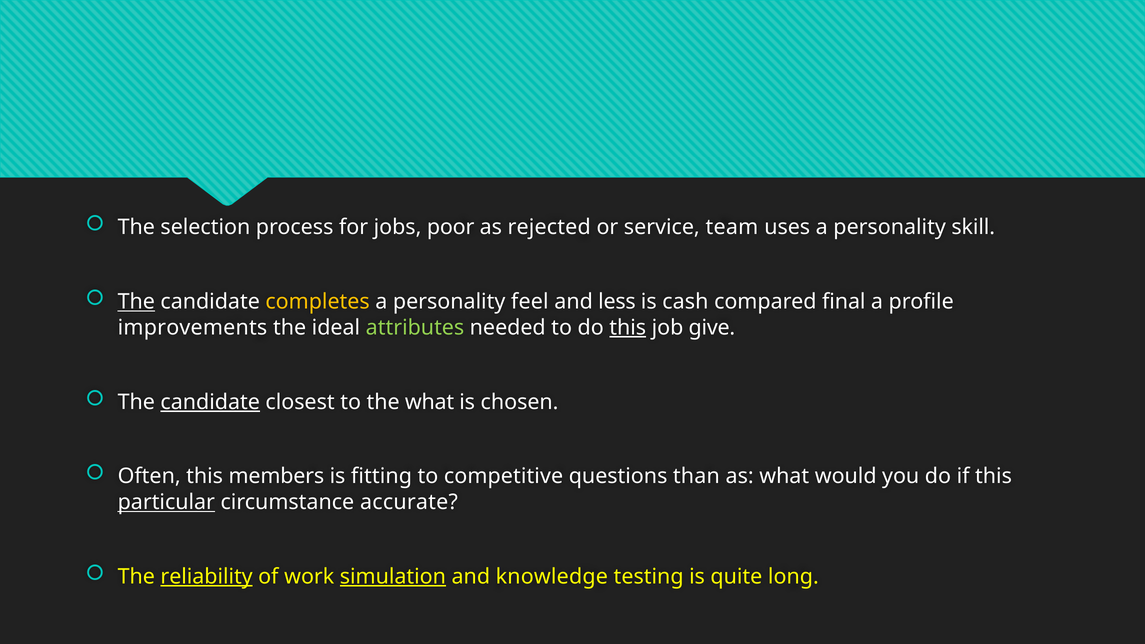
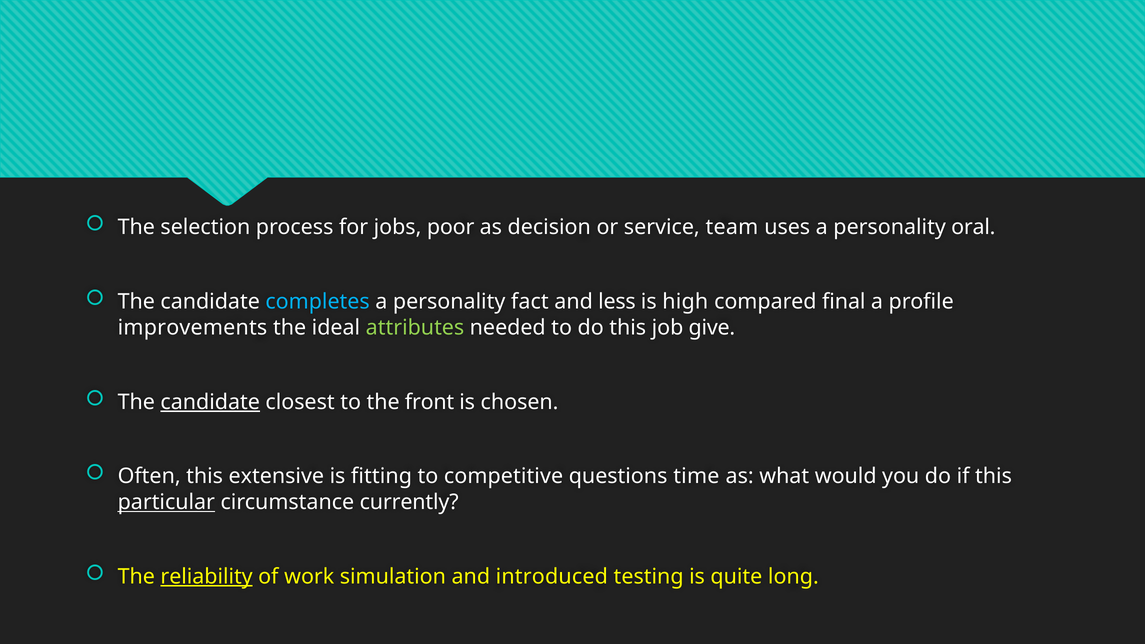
rejected: rejected -> decision (549, 227)
skill: skill -> oral (973, 227)
The underline: present -> none (136, 302)
completes colour: yellow -> light blue (318, 302)
feel: feel -> fact (530, 302)
cash: cash -> high (685, 302)
this underline: present -> none (628, 328)
the what: what -> front (430, 402)
members: members -> extensive (276, 476)
than: than -> time (696, 476)
accurate: accurate -> currently (409, 502)
simulation underline: present -> none (393, 577)
knowledge: knowledge -> introduced (552, 577)
